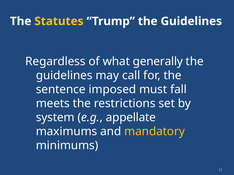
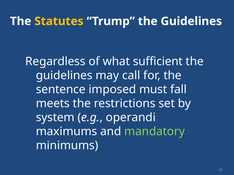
generally: generally -> sufficient (158, 62)
appellate: appellate -> operandi (131, 118)
mandatory colour: yellow -> light green (155, 132)
